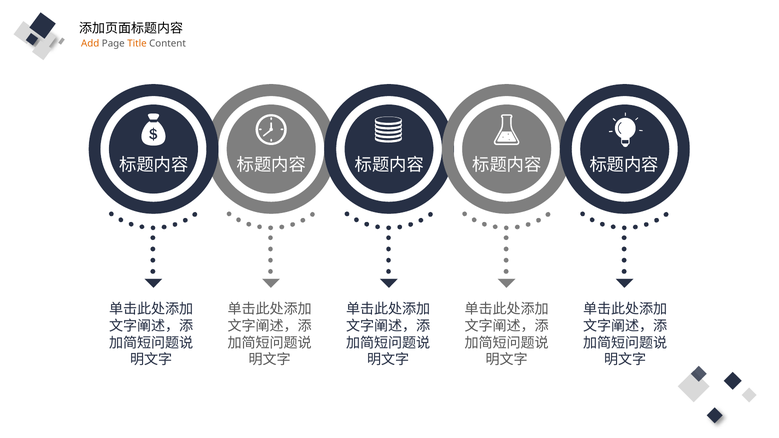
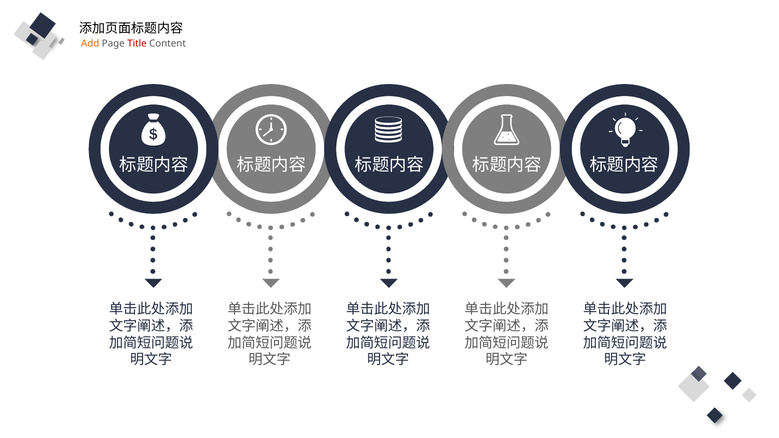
Title colour: orange -> red (137, 43)
